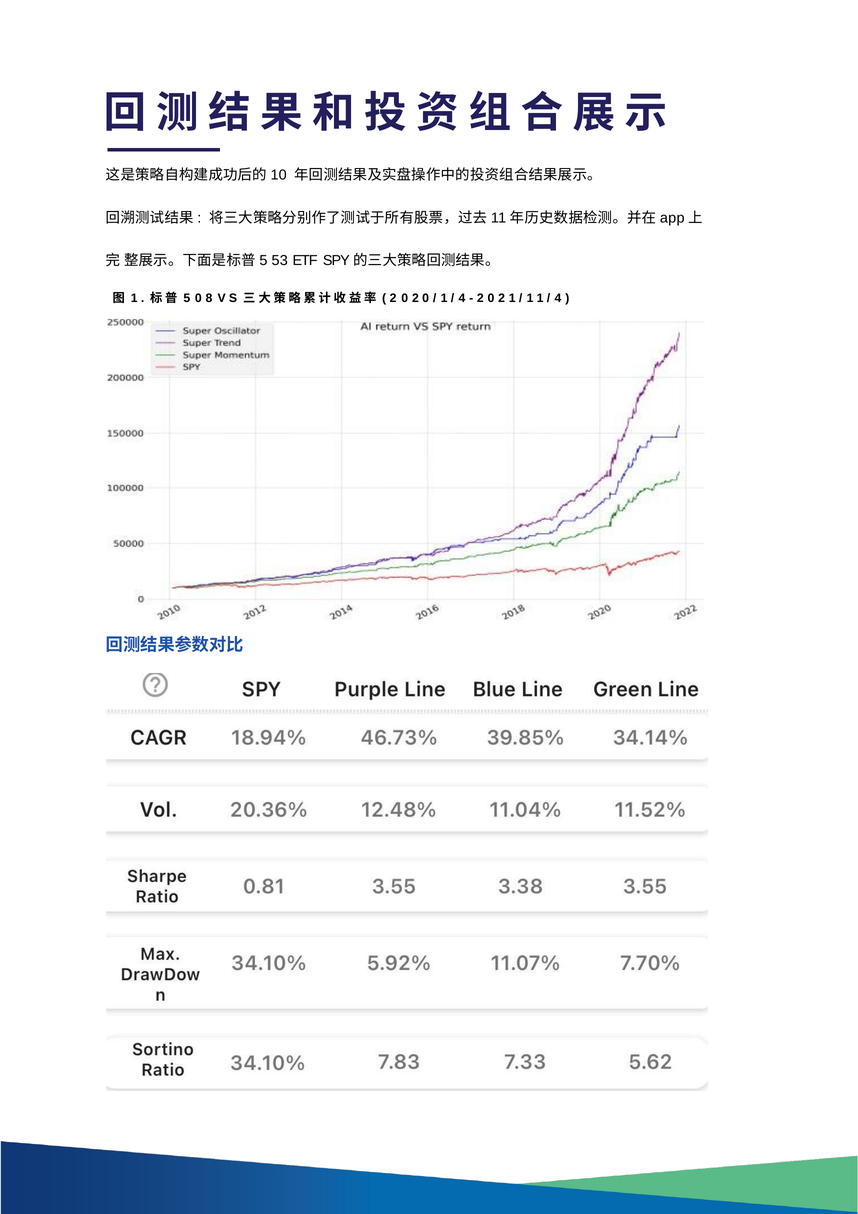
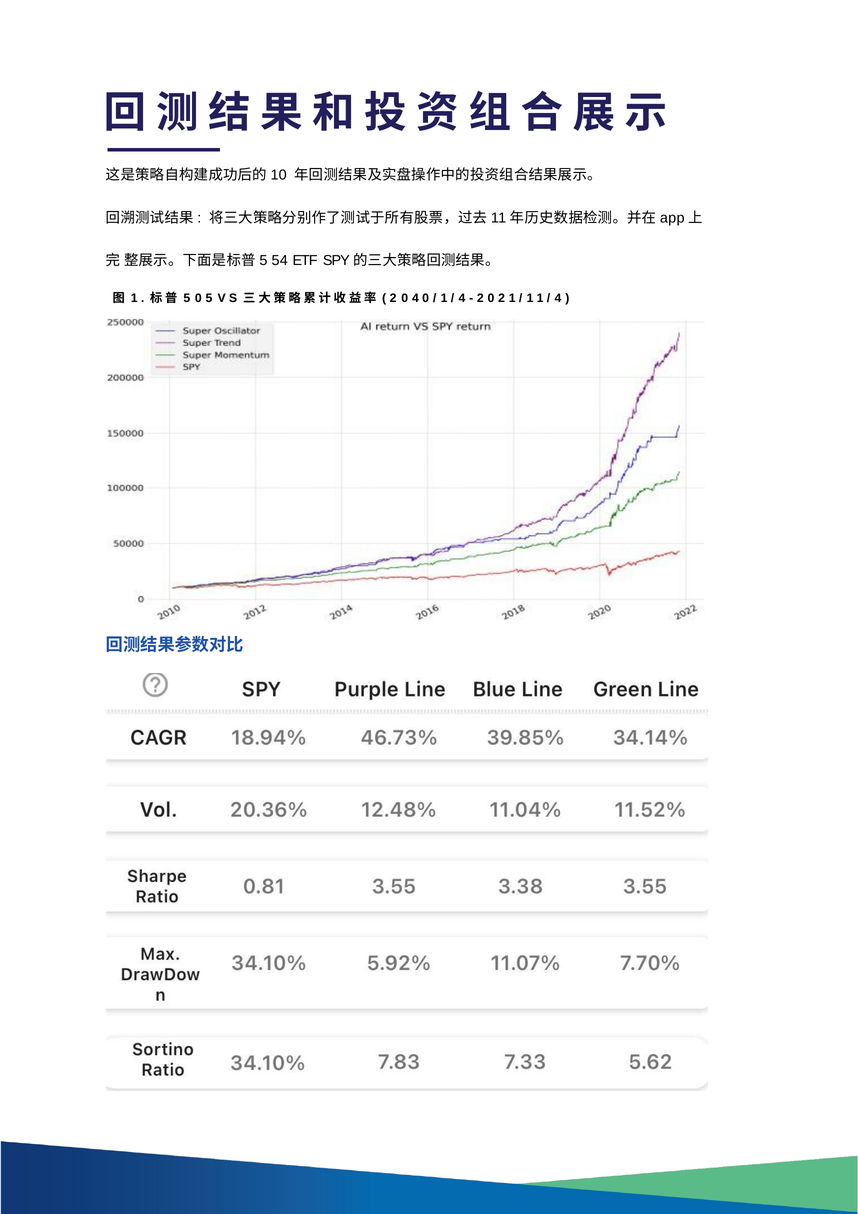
53: 53 -> 54 (280, 261)
0 8: 8 -> 5 (209, 298)
2: 2 -> 4 (415, 298)
